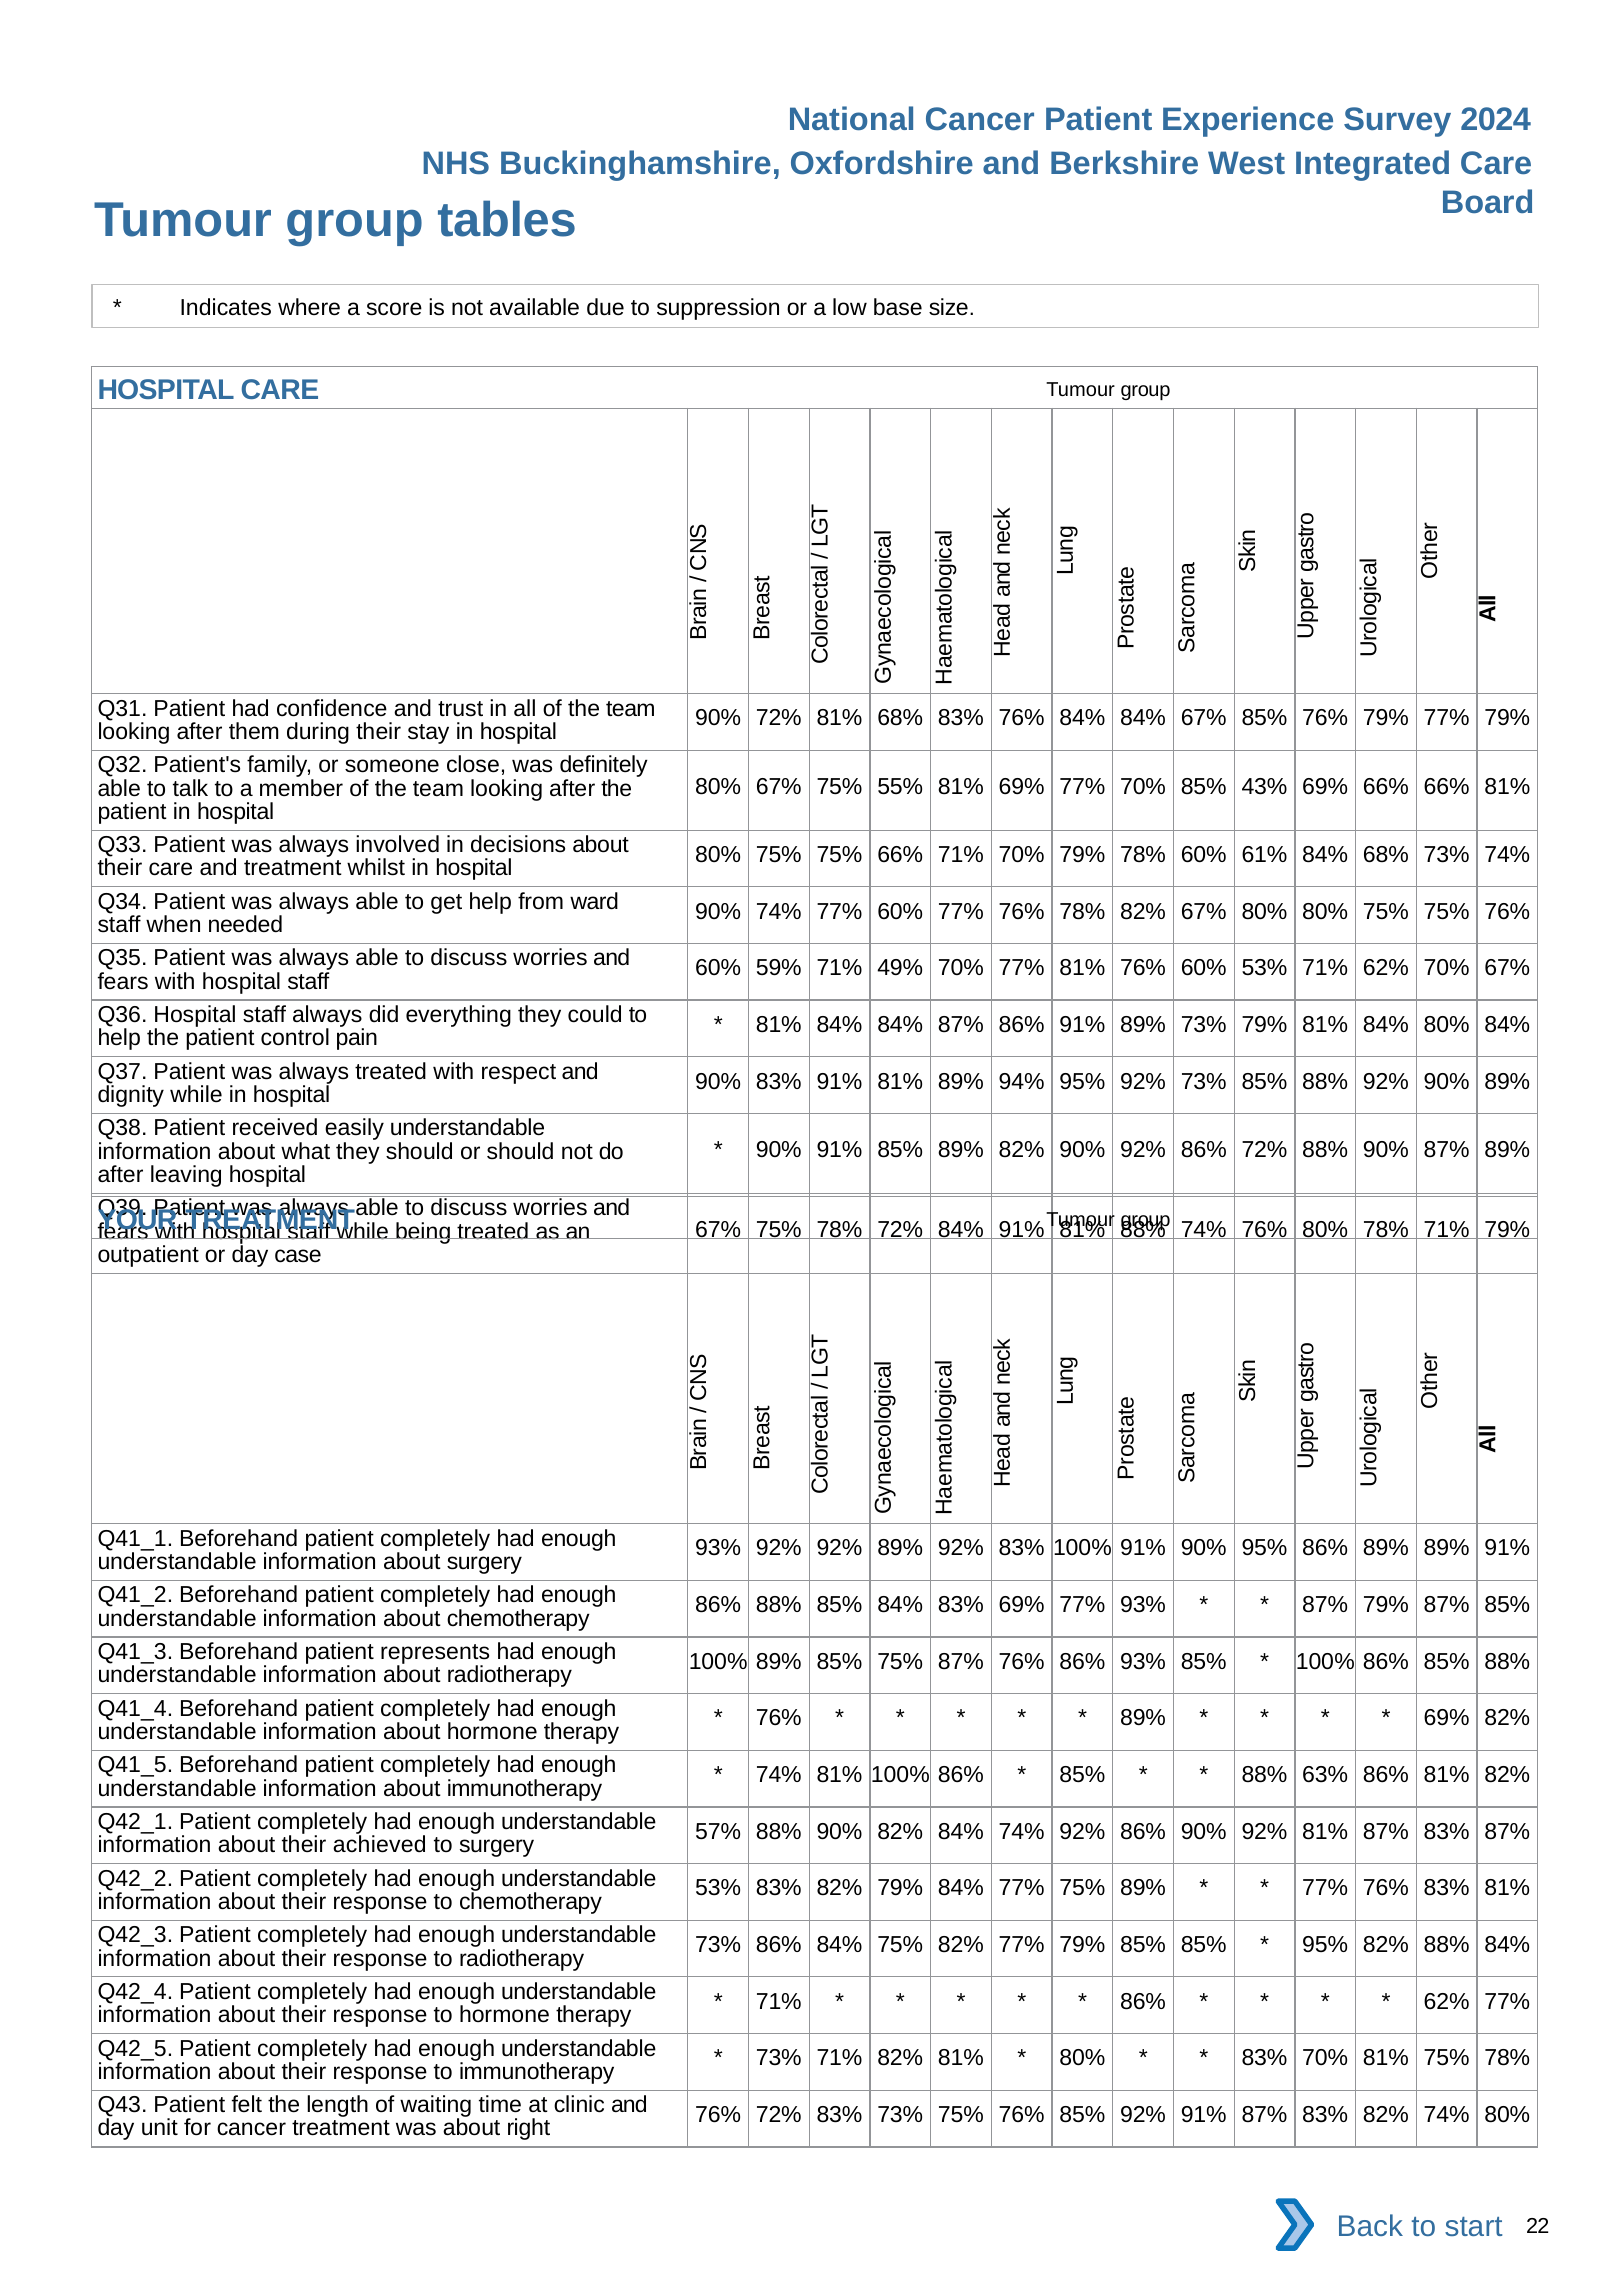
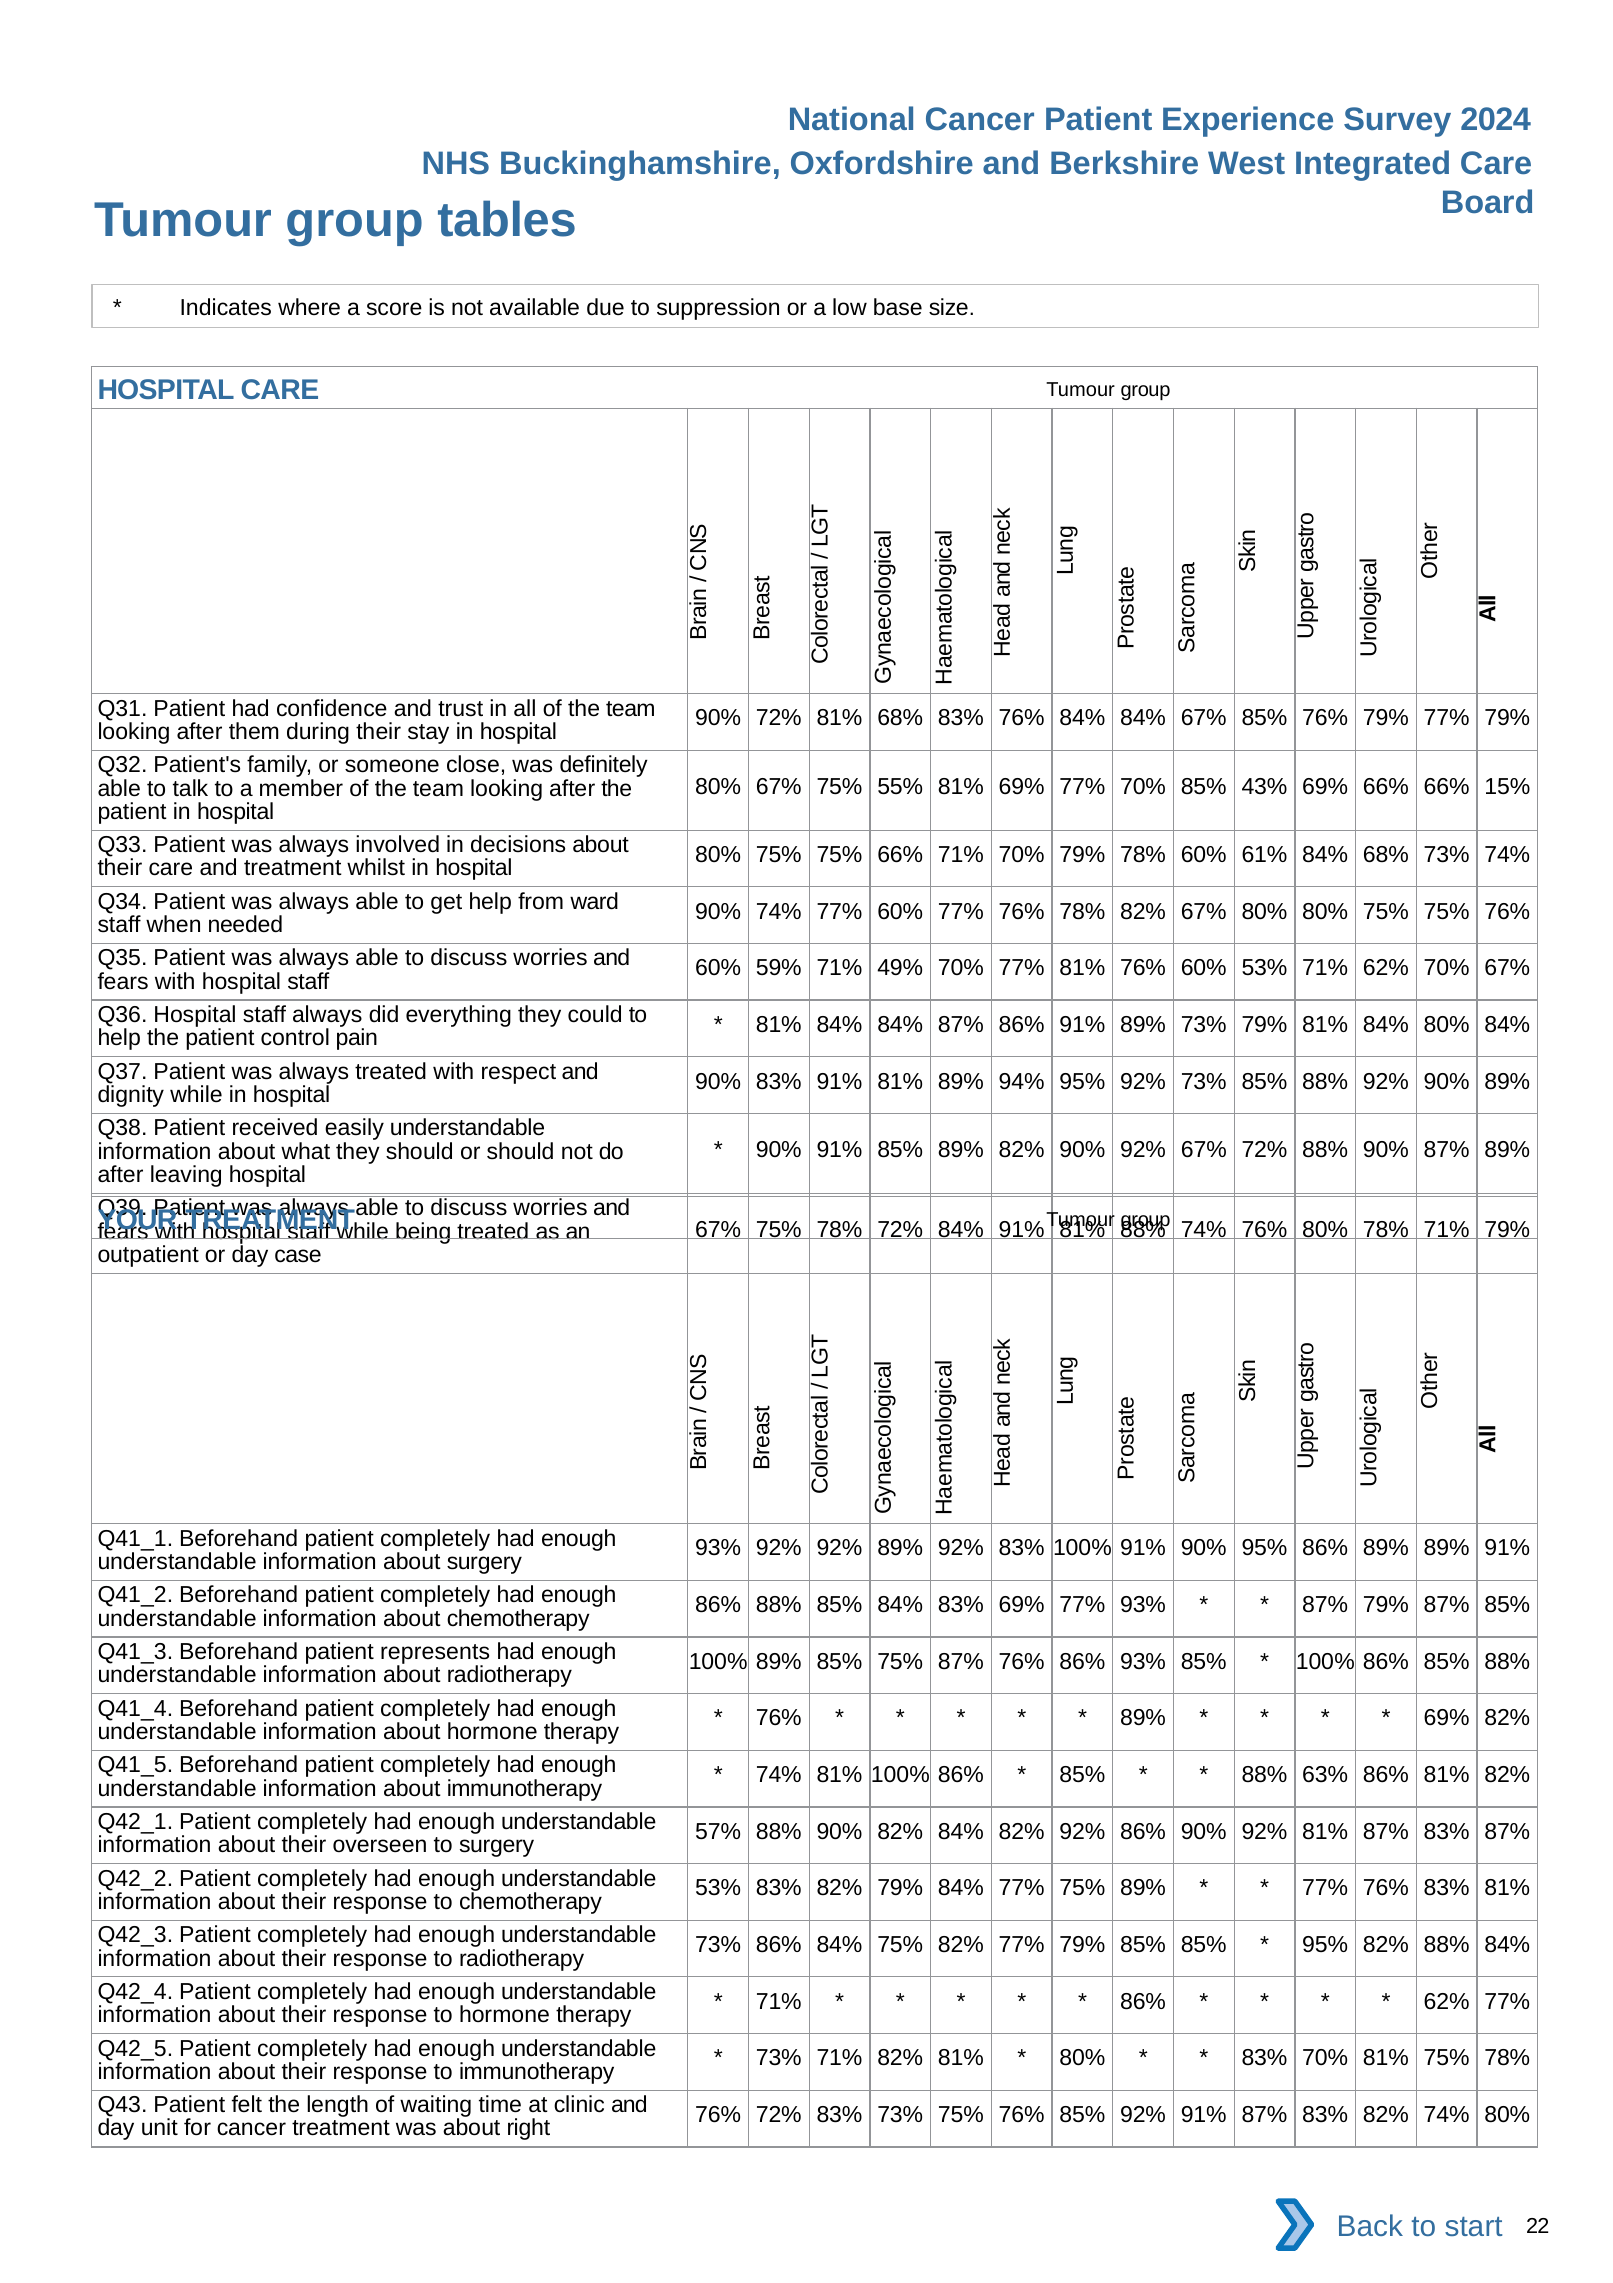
66% 81%: 81% -> 15% (1507, 786)
90% 92% 86%: 86% -> 67% (1204, 1150)
84% 74%: 74% -> 82% (1022, 1831)
achieved: achieved -> overseen (380, 1845)
